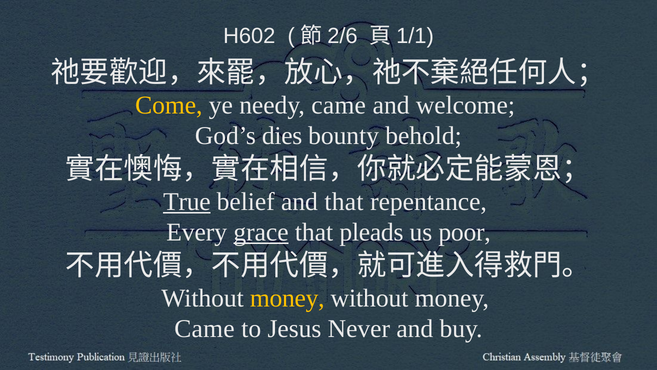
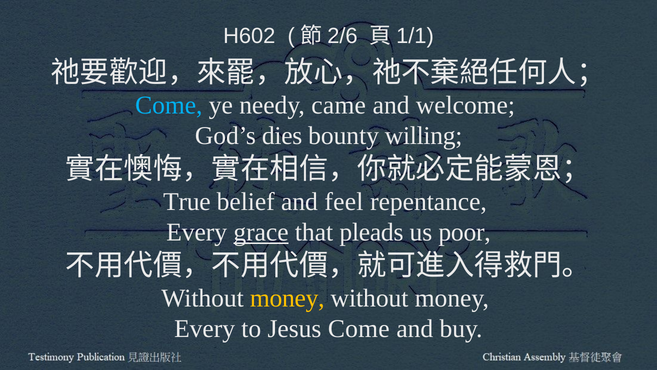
Come colour: yellow -> light blue (169, 105)
behold: behold -> willing (424, 136)
True underline: present -> none (187, 202)
and that: that -> feel (344, 202)
Came: Came -> Every (205, 329)
Jesus Never: Never -> Come (359, 329)
